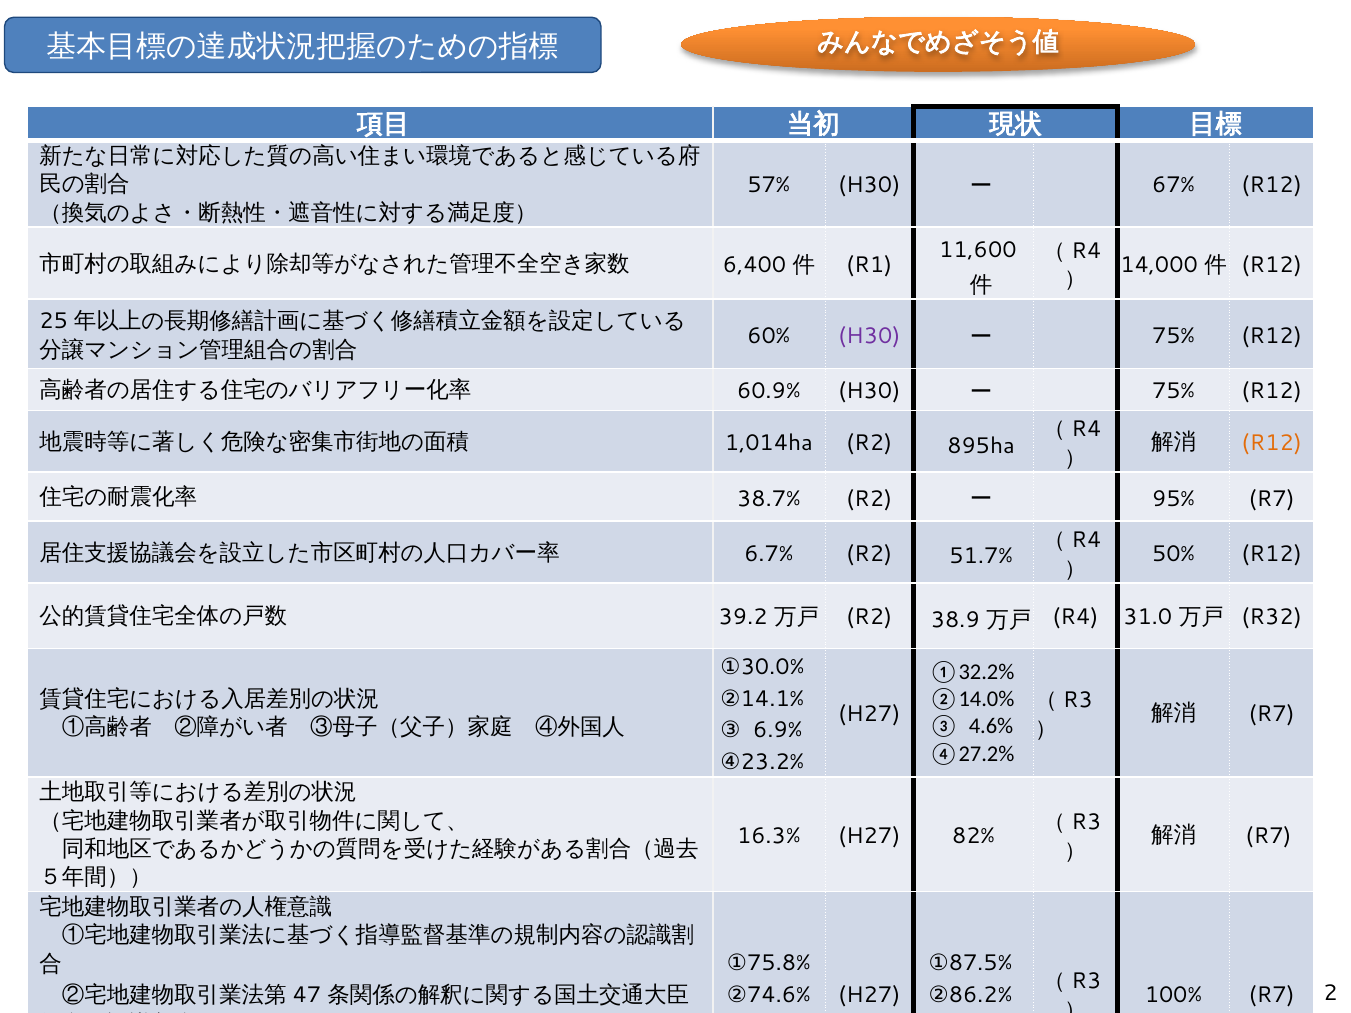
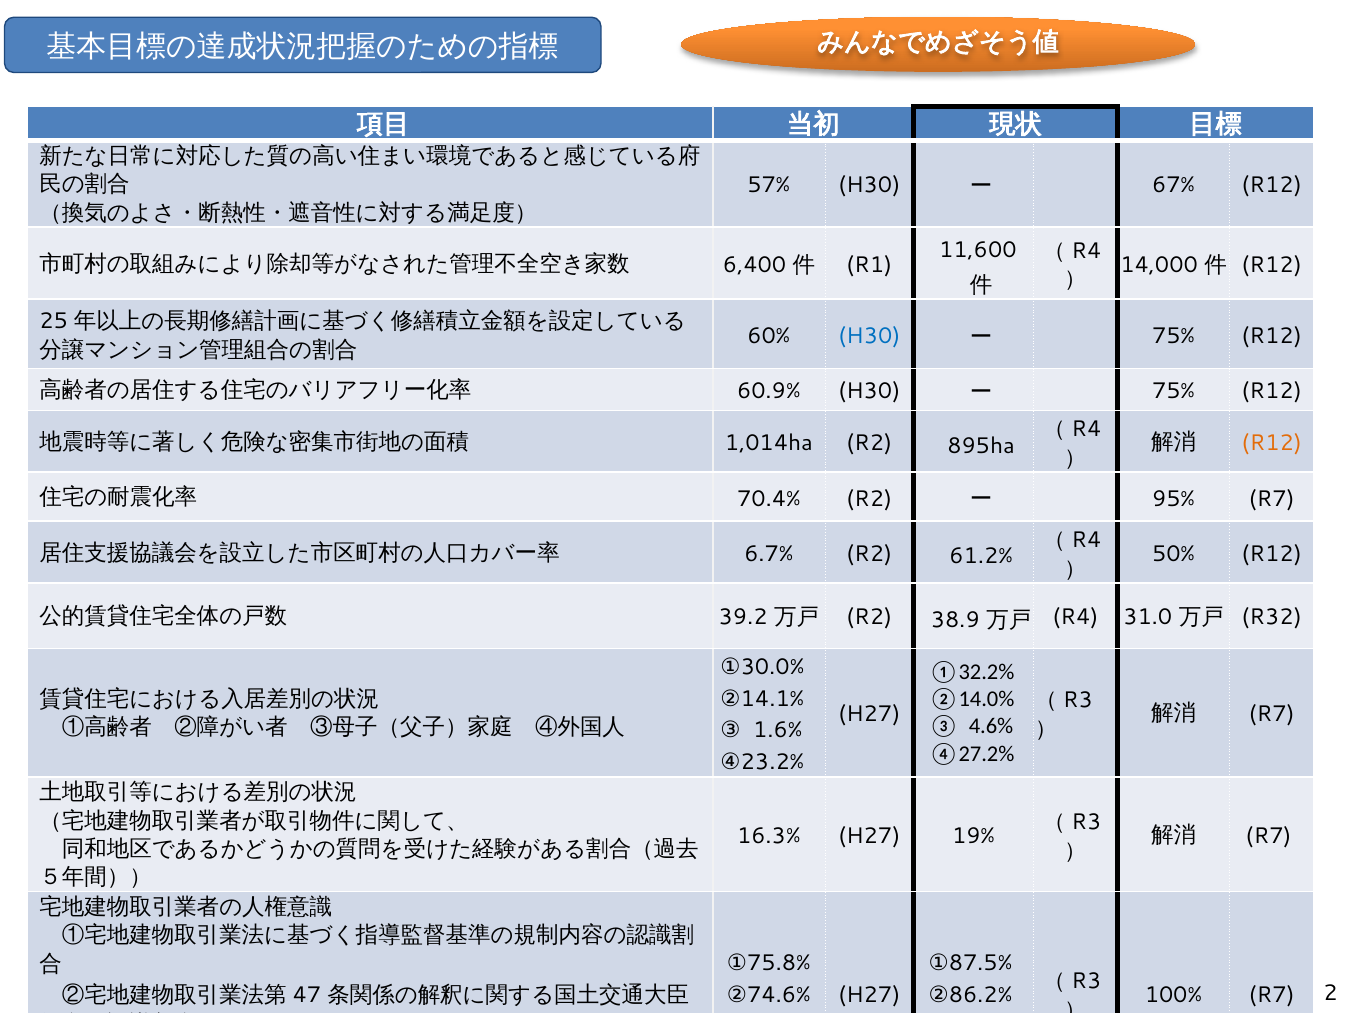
H30 colour: purple -> blue (869, 336)
38.7%: 38.7% -> 70.4% (769, 499)
51.7%: 51.7% -> 61.2% (981, 557)
6.9%: 6.9% -> 1.6% (778, 731)
82%: 82% -> 19% (974, 836)
